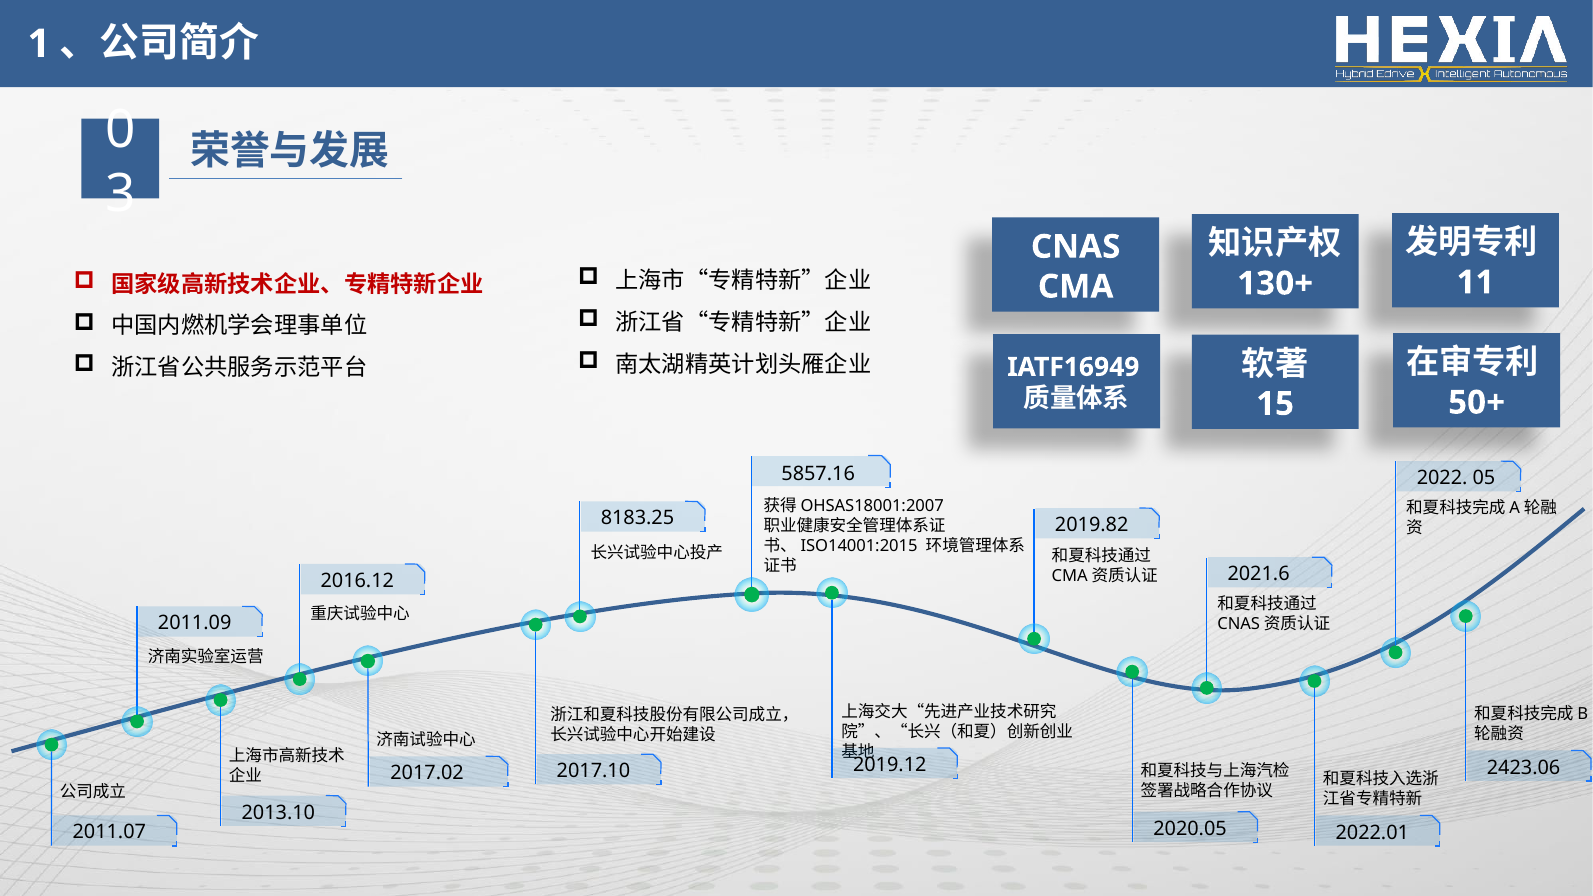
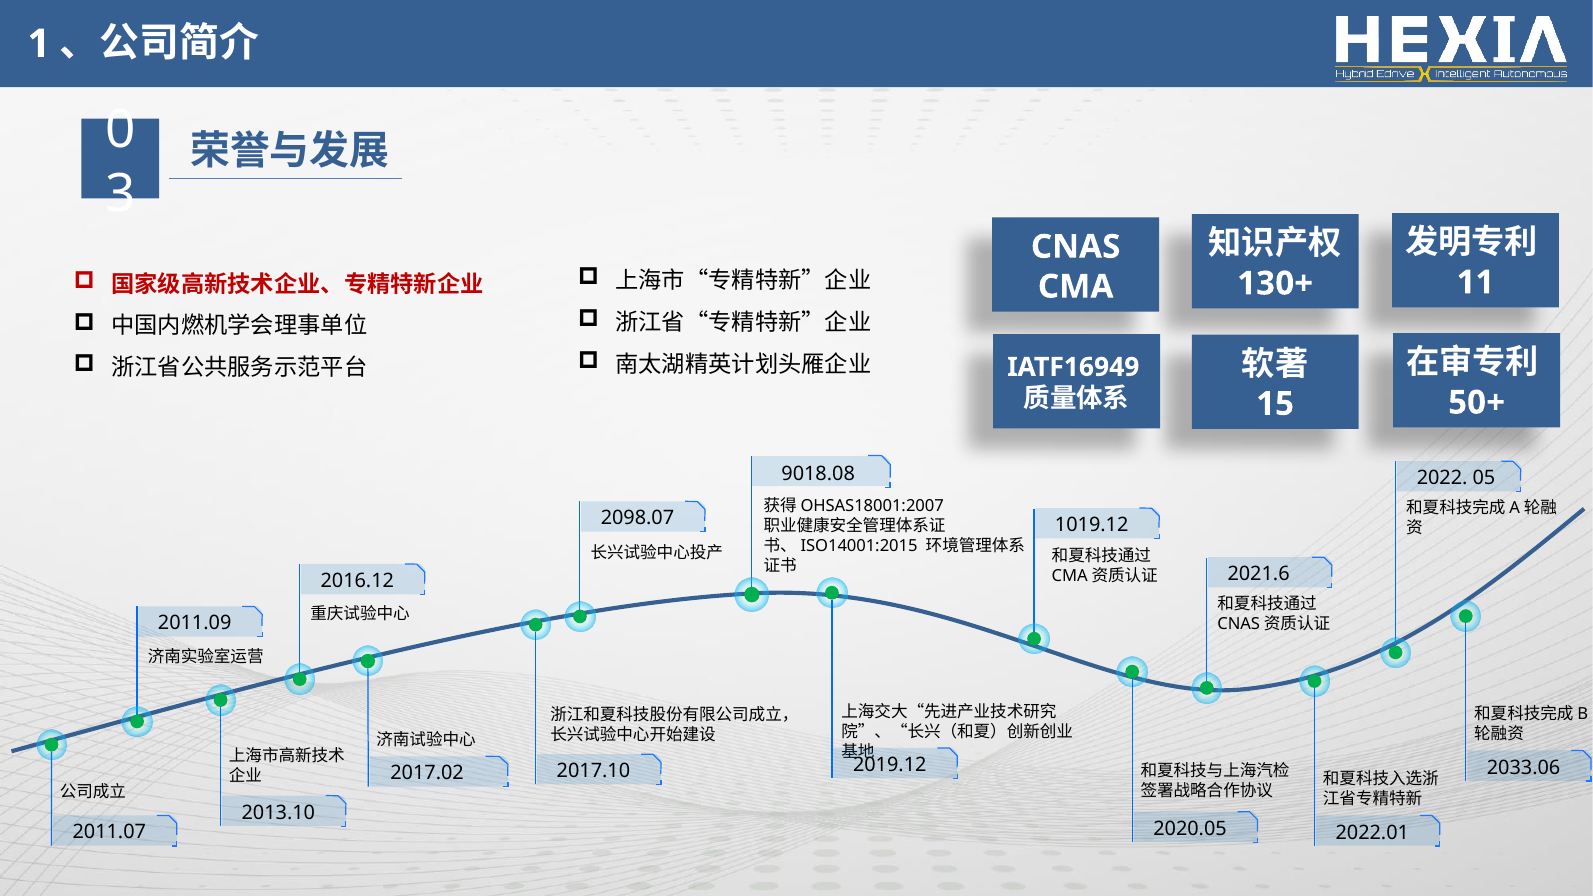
5857.16: 5857.16 -> 9018.08 (818, 473)
8183.25: 8183.25 -> 2098.07 (637, 518)
2019.82: 2019.82 -> 1019.12 (1092, 525)
2423.06: 2423.06 -> 2033.06 (1524, 768)
